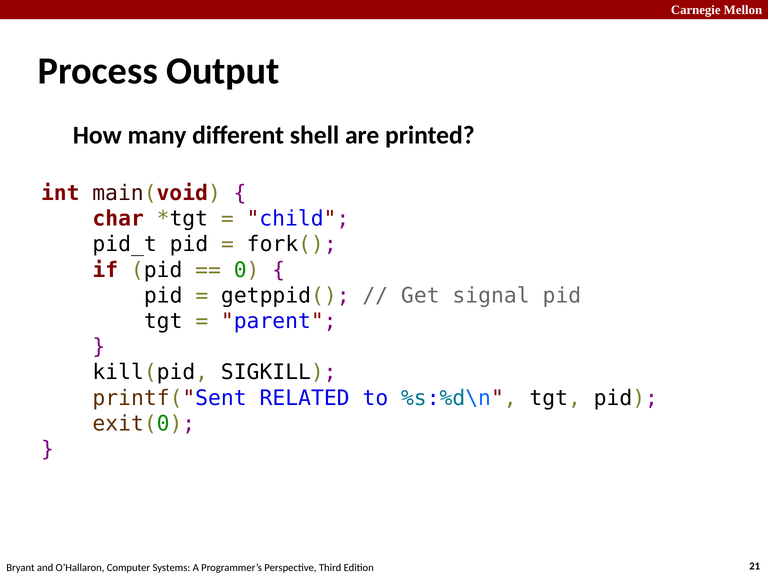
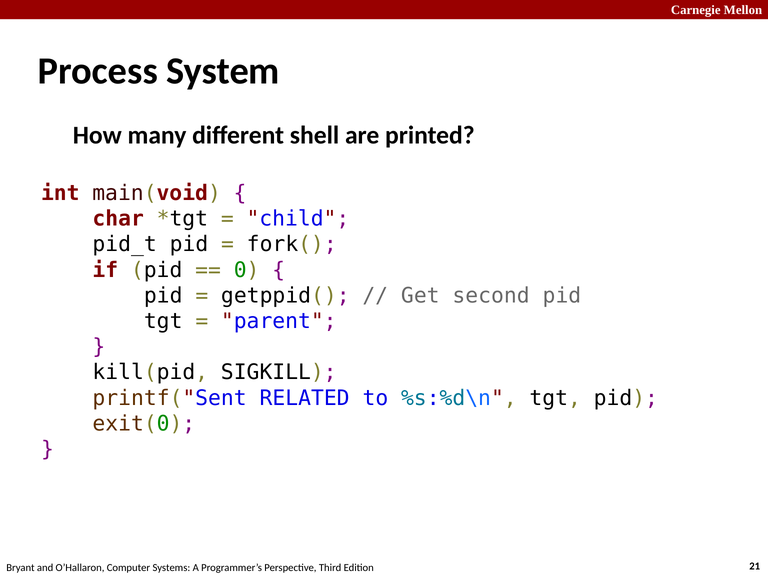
Output: Output -> System (223, 71)
signal: signal -> second (491, 296)
